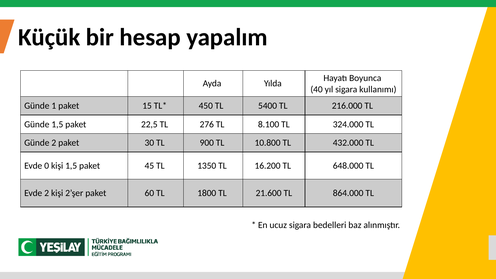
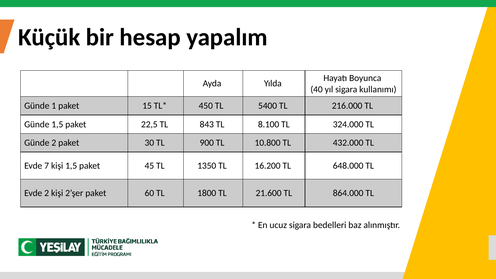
276: 276 -> 843 (207, 124)
0: 0 -> 7 (47, 166)
